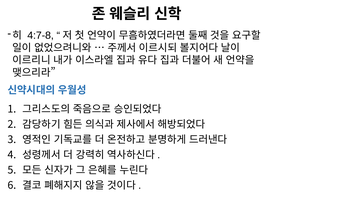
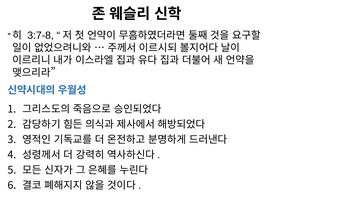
4:7-8: 4:7-8 -> 3:7-8 (41, 35)
